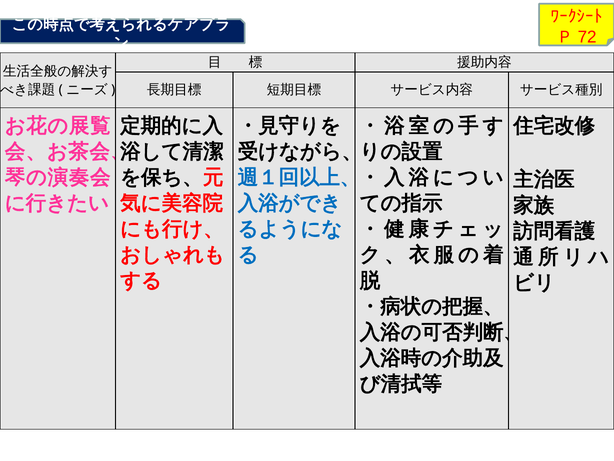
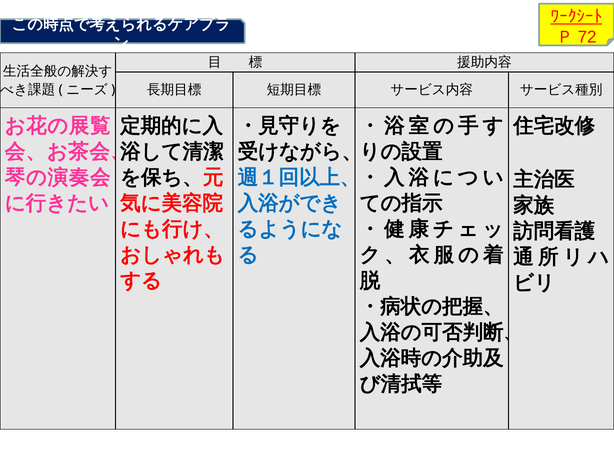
ﾜｰｸｼｰﾄ underline: none -> present (576, 17)
